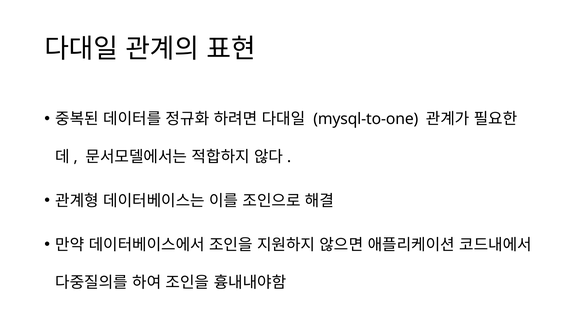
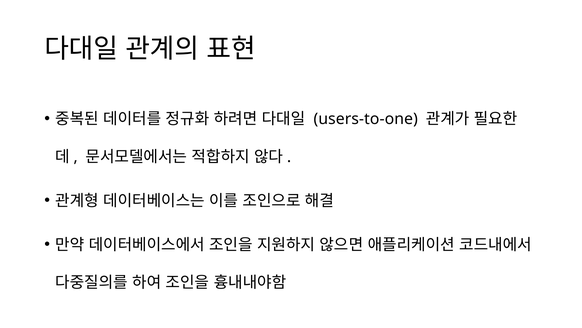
mysql-to-one: mysql-to-one -> users-to-one (366, 119)
